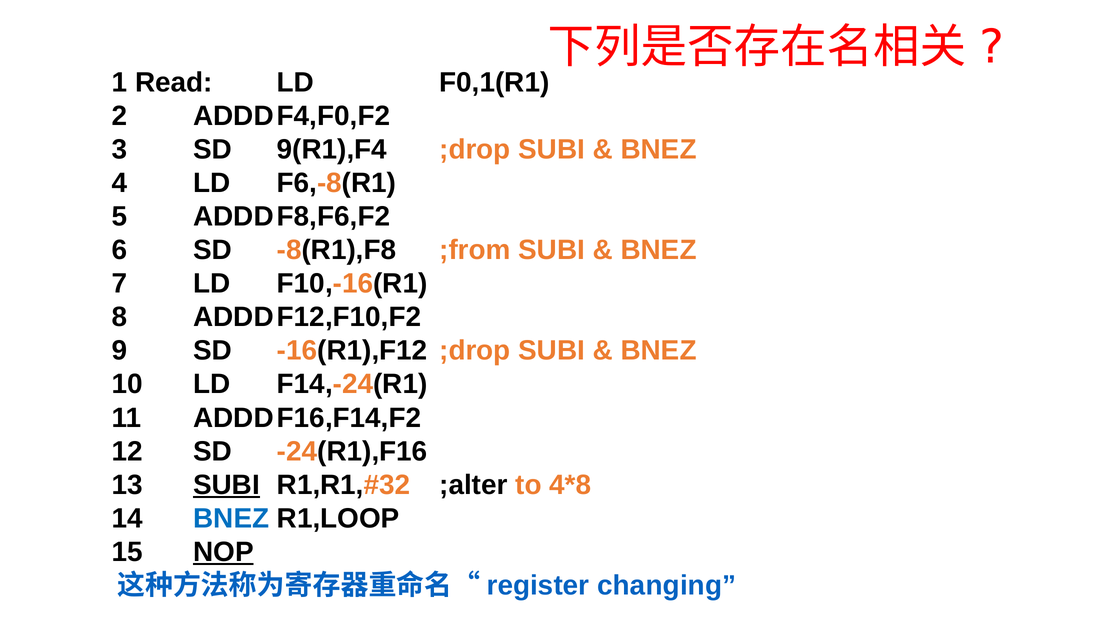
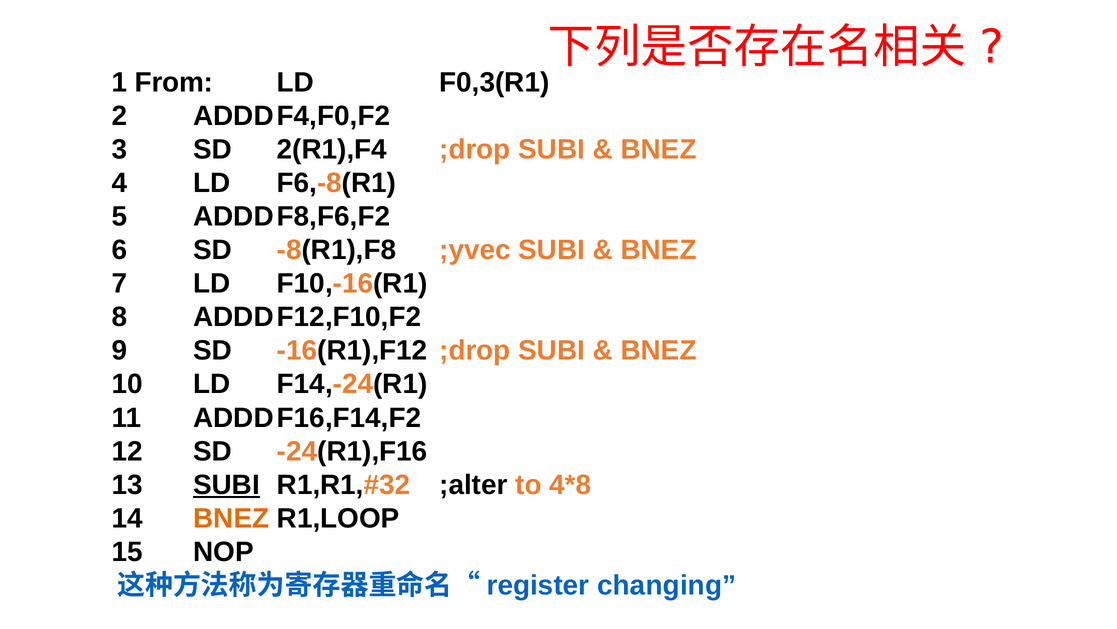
Read: Read -> From (174, 82)
F0,1(R1: F0,1(R1 -> F0,3(R1 (494, 82)
9(R1),F4: 9(R1),F4 -> 2(R1),F4 (332, 149)
;from: ;from -> ;yvec (475, 250)
BNEZ colour: blue -> orange (231, 518)
NOP underline: present -> none (223, 551)
